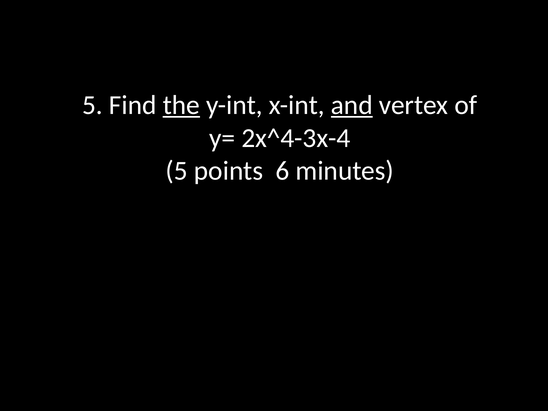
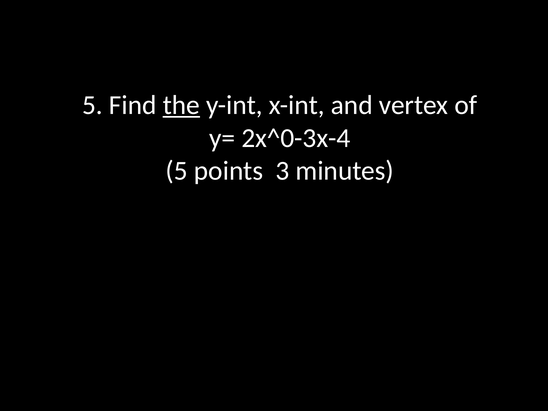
and underline: present -> none (352, 105)
2x^4-3x-4: 2x^4-3x-4 -> 2x^0-3x-4 (296, 138)
6: 6 -> 3 (282, 171)
